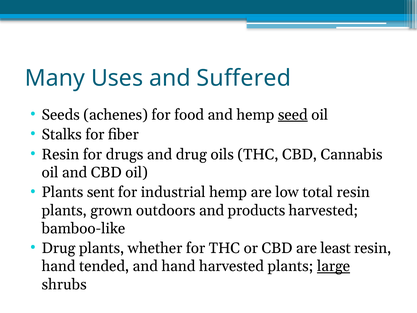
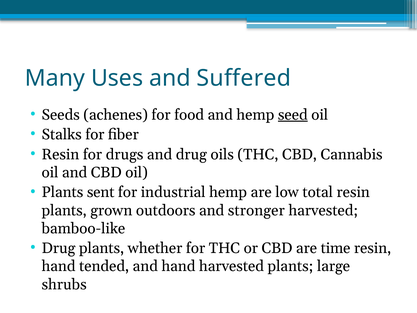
products: products -> stronger (256, 210)
least: least -> time (336, 248)
large underline: present -> none (334, 266)
